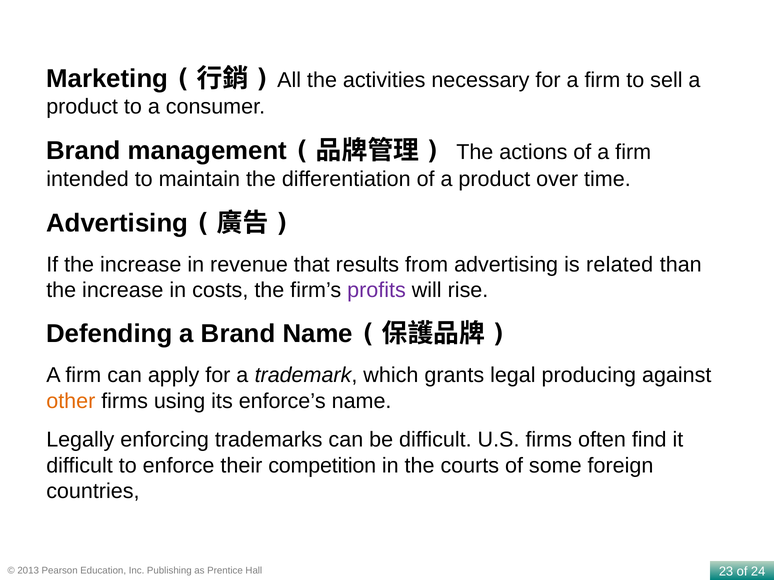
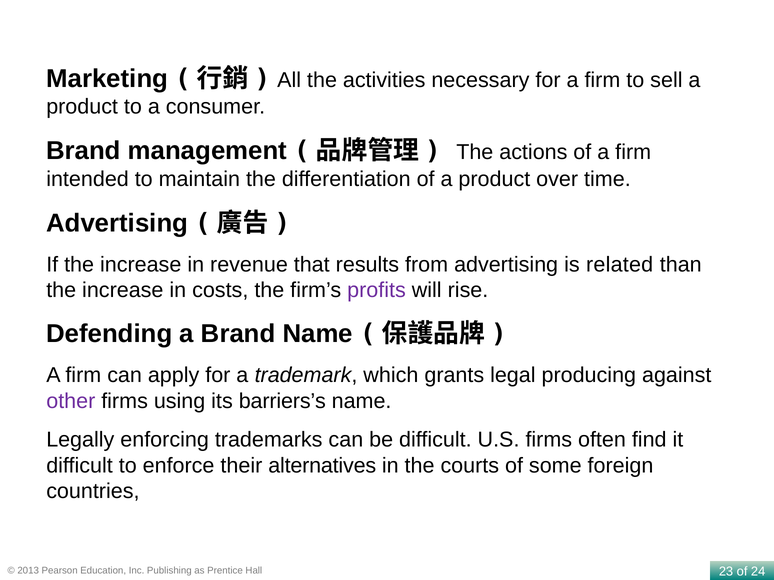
other colour: orange -> purple (71, 401)
enforce’s: enforce’s -> barriers’s (282, 401)
competition: competition -> alternatives (322, 466)
